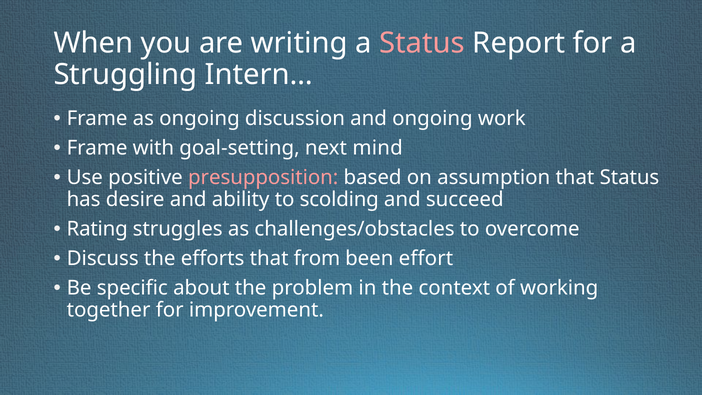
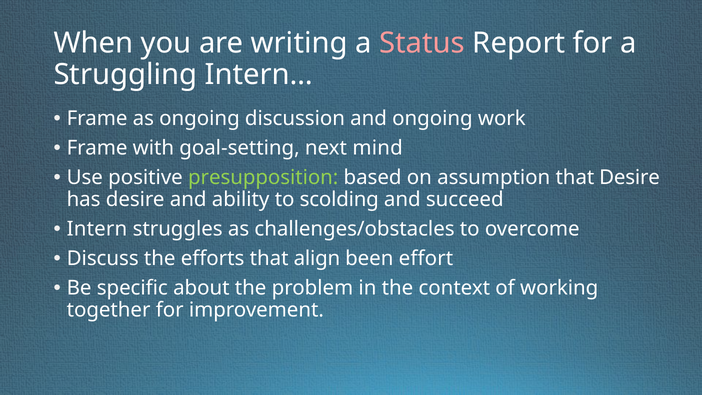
presupposition colour: pink -> light green (263, 178)
that Status: Status -> Desire (630, 178)
Rating: Rating -> Intern (97, 229)
from: from -> align (317, 259)
